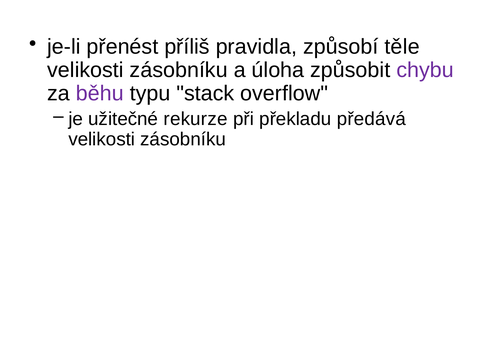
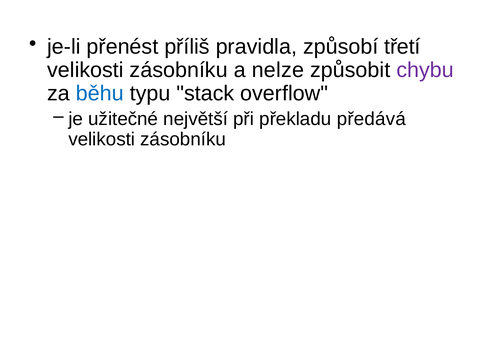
těle: těle -> třetí (402, 47)
úloha: úloha -> nelze (278, 70)
běhu colour: purple -> blue (100, 93)
rekurze: rekurze -> největší (196, 119)
